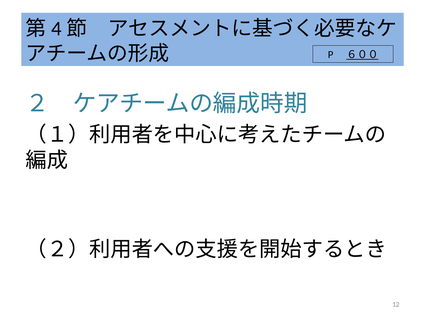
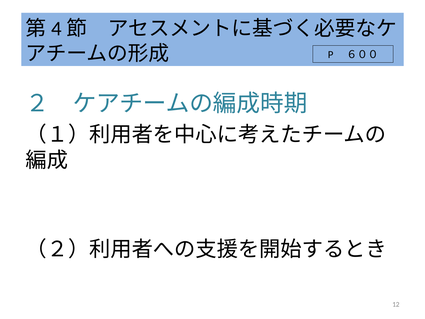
６００ underline: present -> none (362, 55)
